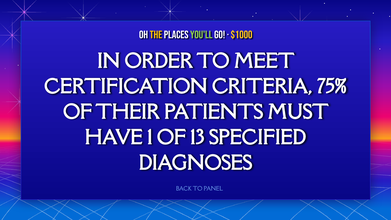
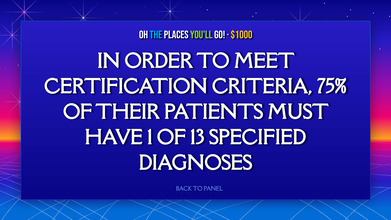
the colour: yellow -> light blue (156, 35)
